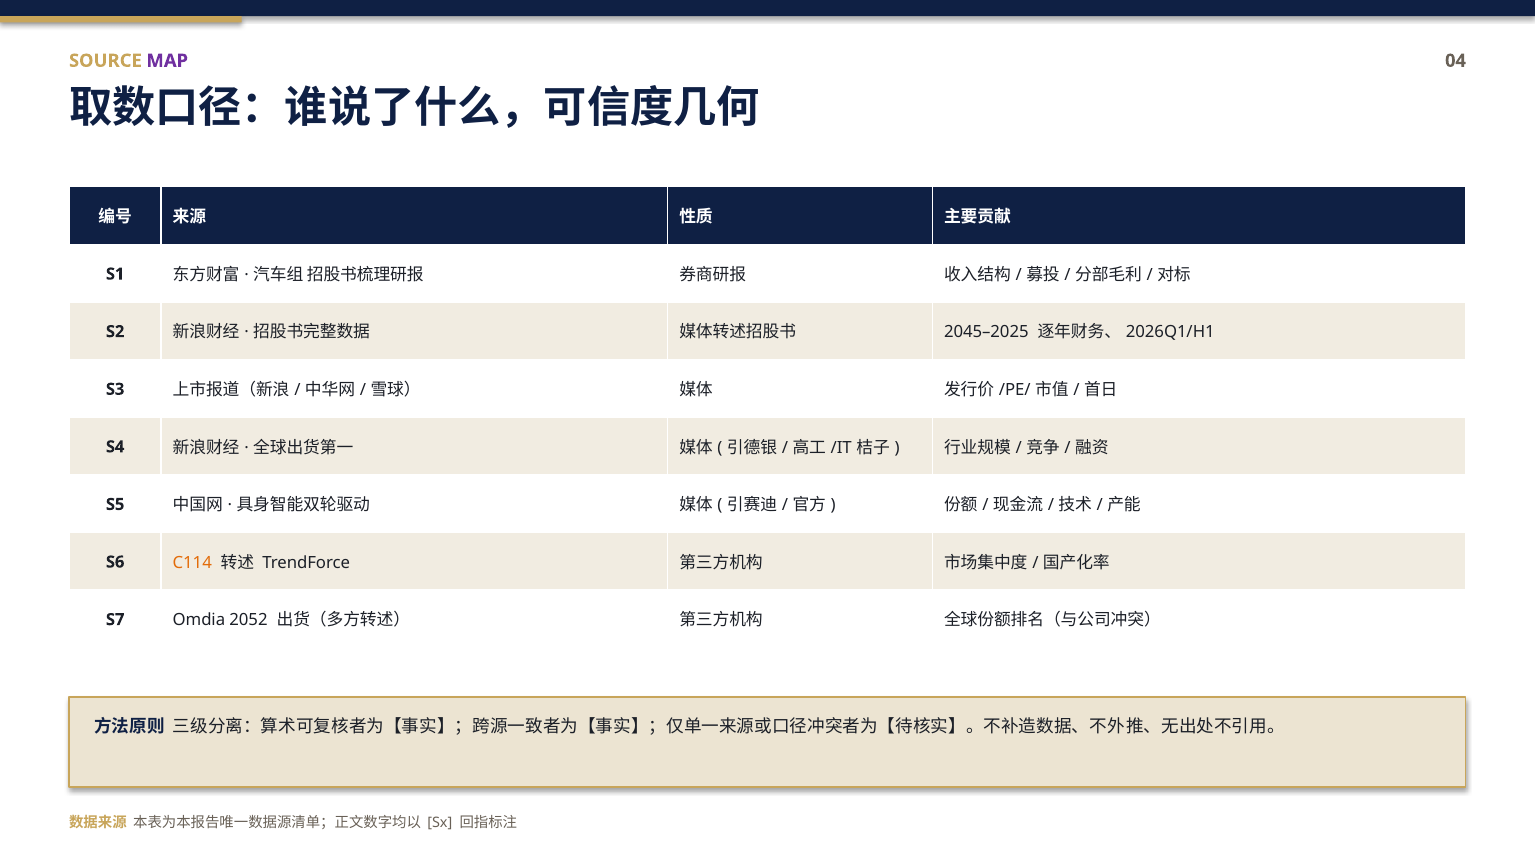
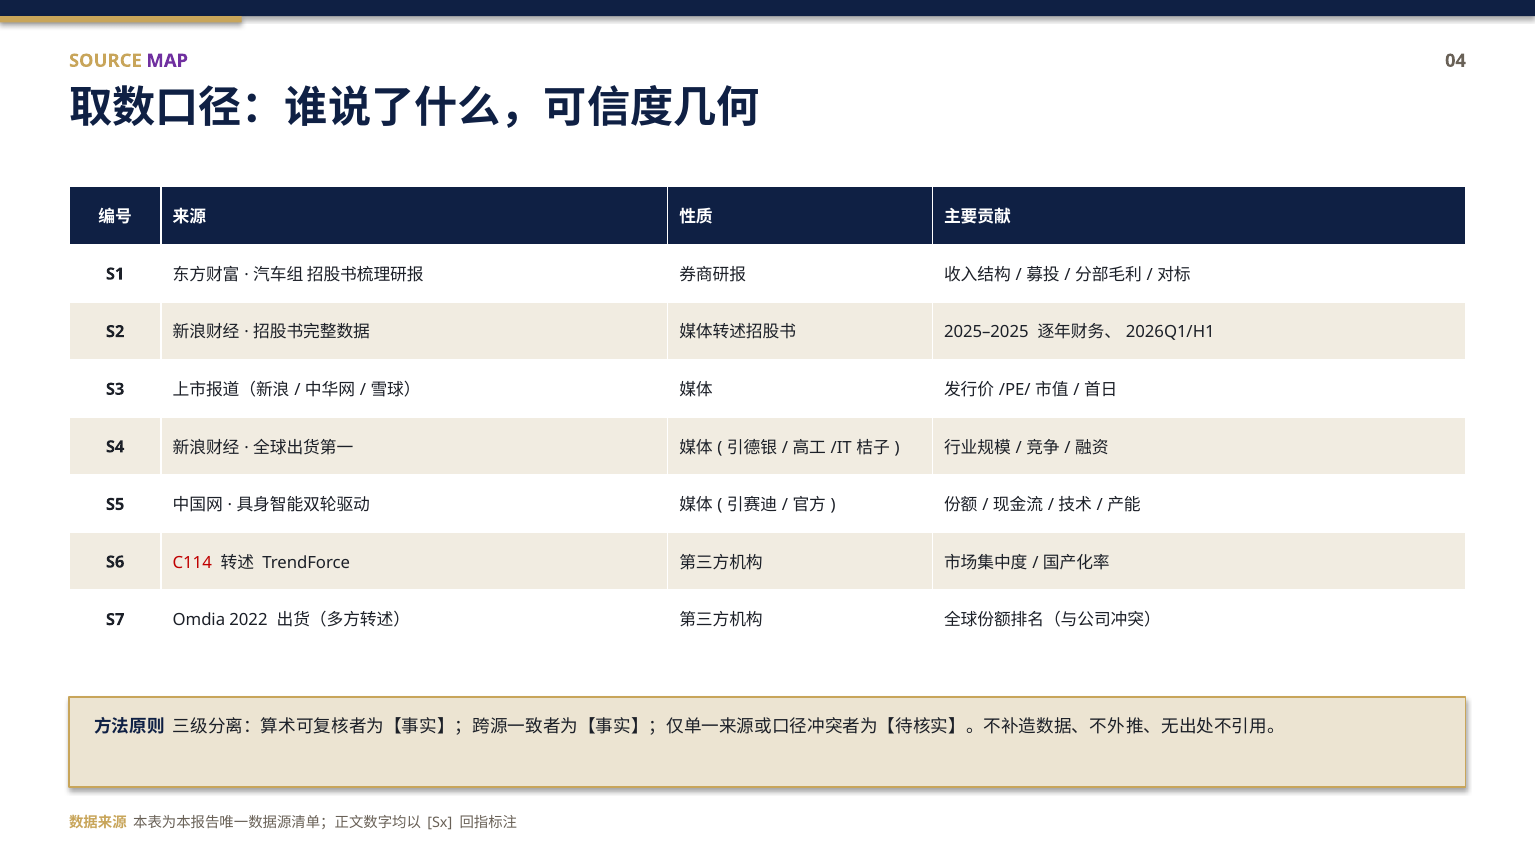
2045–2025: 2045–2025 -> 2025–2025 (986, 332)
C114 colour: orange -> red (192, 562)
2052: 2052 -> 2022 (249, 620)
